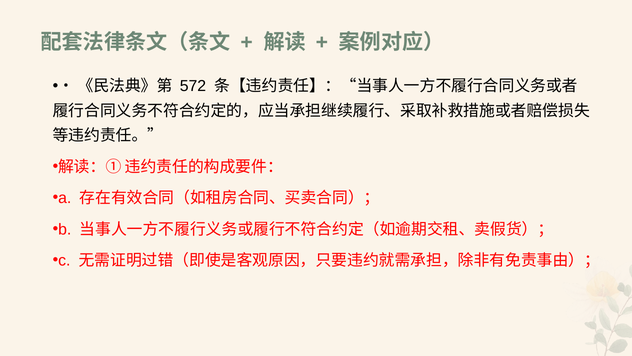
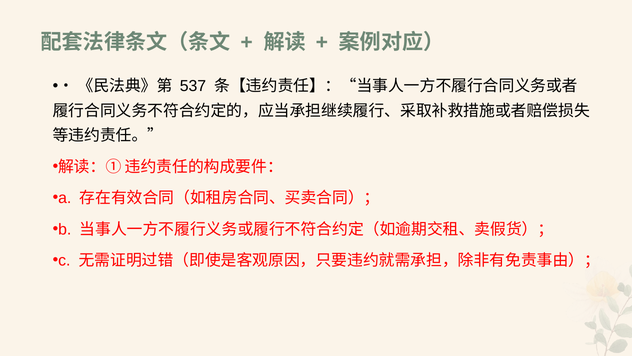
572: 572 -> 537 (193, 86)
